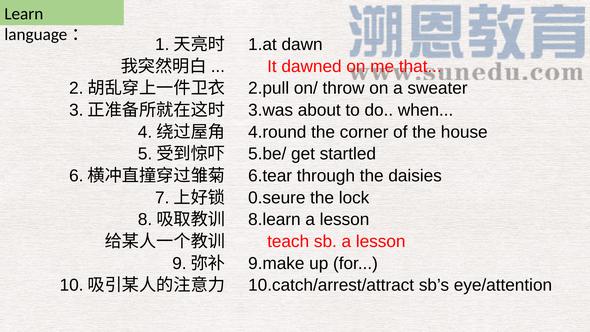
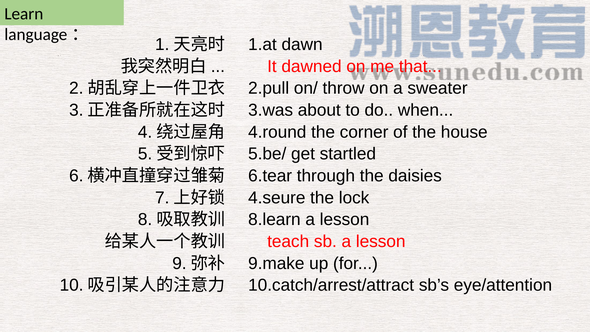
0.seure: 0.seure -> 4.seure (277, 198)
